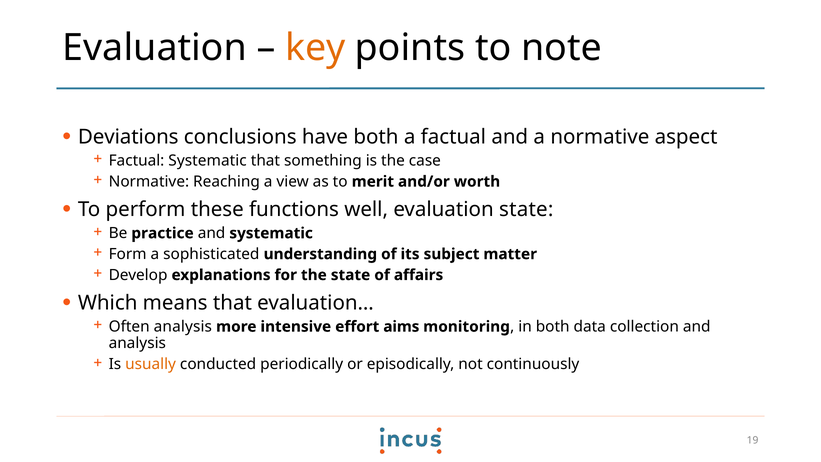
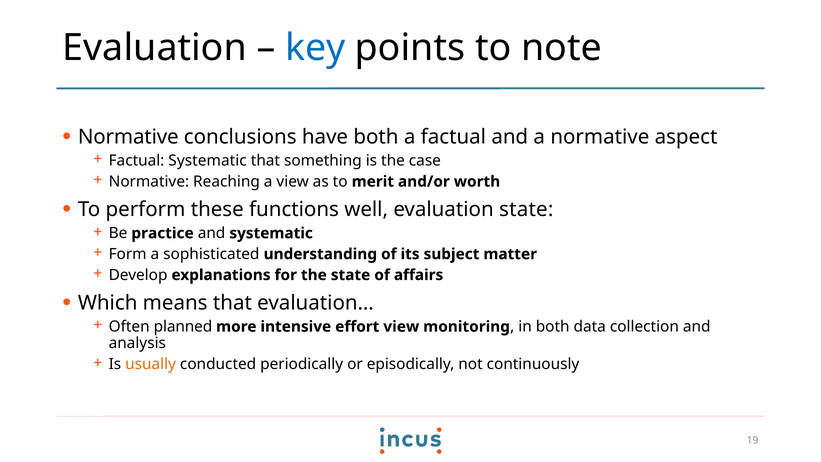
key colour: orange -> blue (315, 48)
Deviations: Deviations -> Normative (128, 137)
Often analysis: analysis -> planned (183, 327)
effort aims: aims -> view (401, 327)
